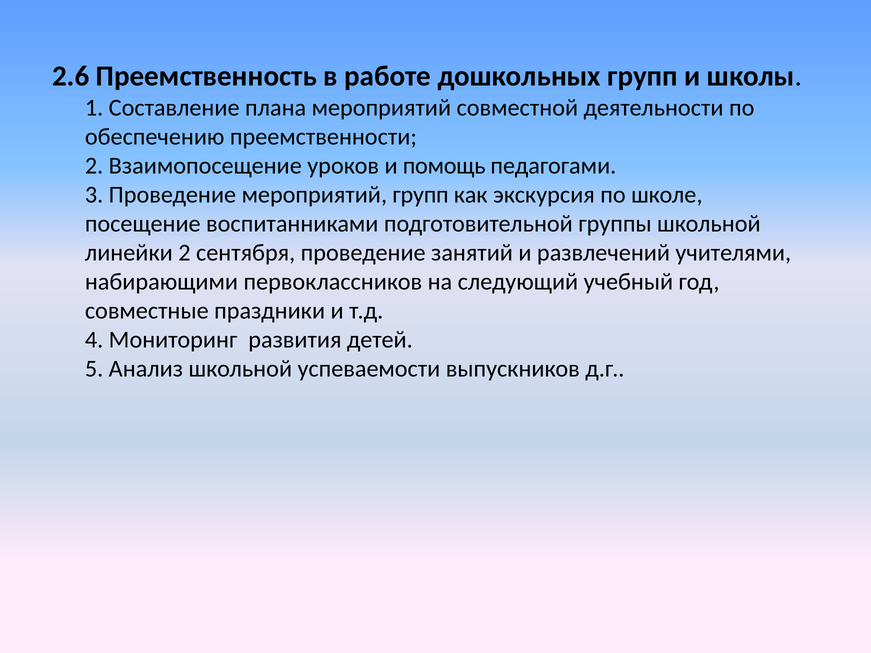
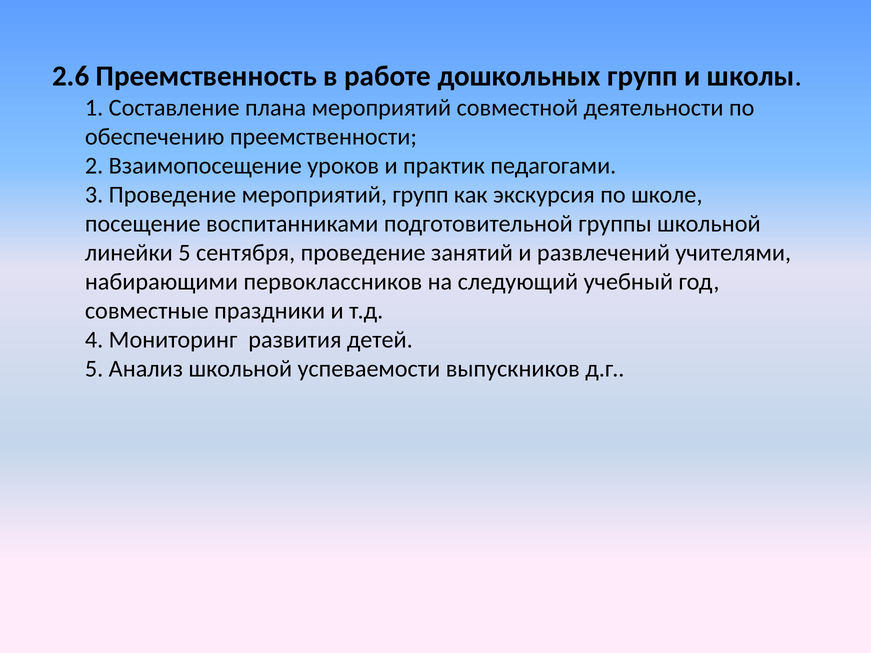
помощь: помощь -> практик (444, 166)
линейки 2: 2 -> 5 (184, 253)
